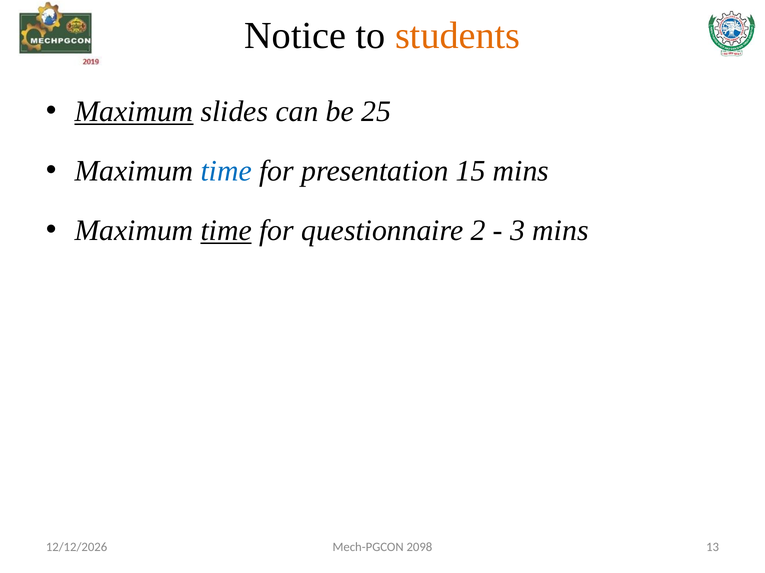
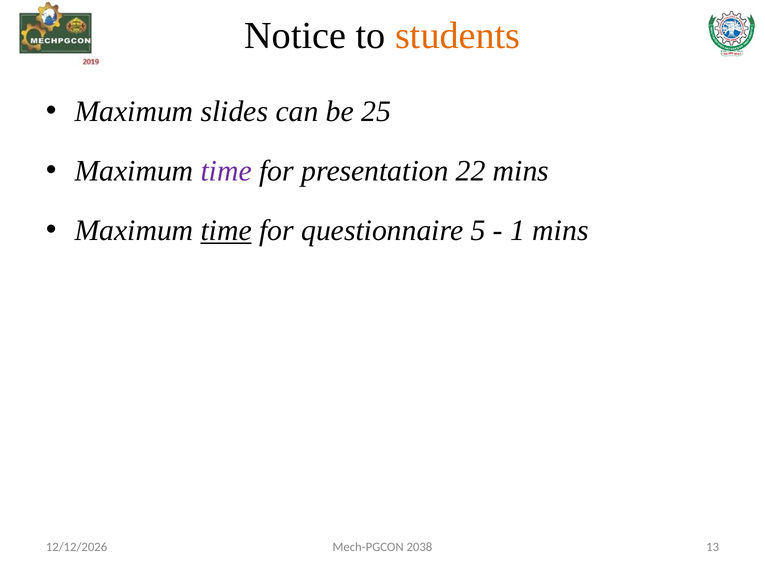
Maximum underline: present -> none (134, 112)
time colour: blue -> purple (226, 171)
15: 15 -> 22 (471, 171)
2: 2 -> 5 (478, 231)
3: 3 -> 1 (518, 231)
2098: 2098 -> 2038 (419, 548)
